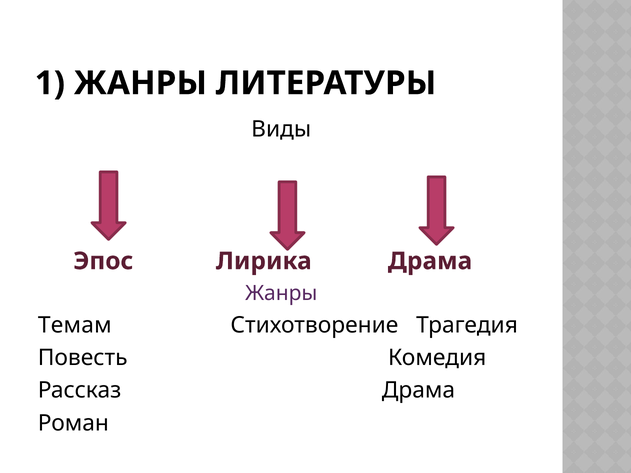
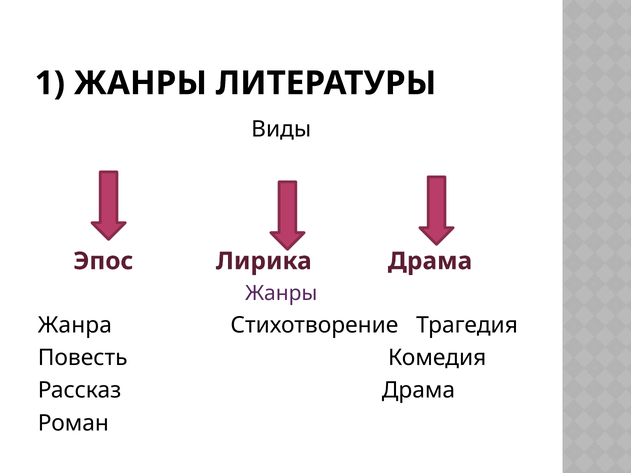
Темам: Темам -> Жанра (75, 325)
